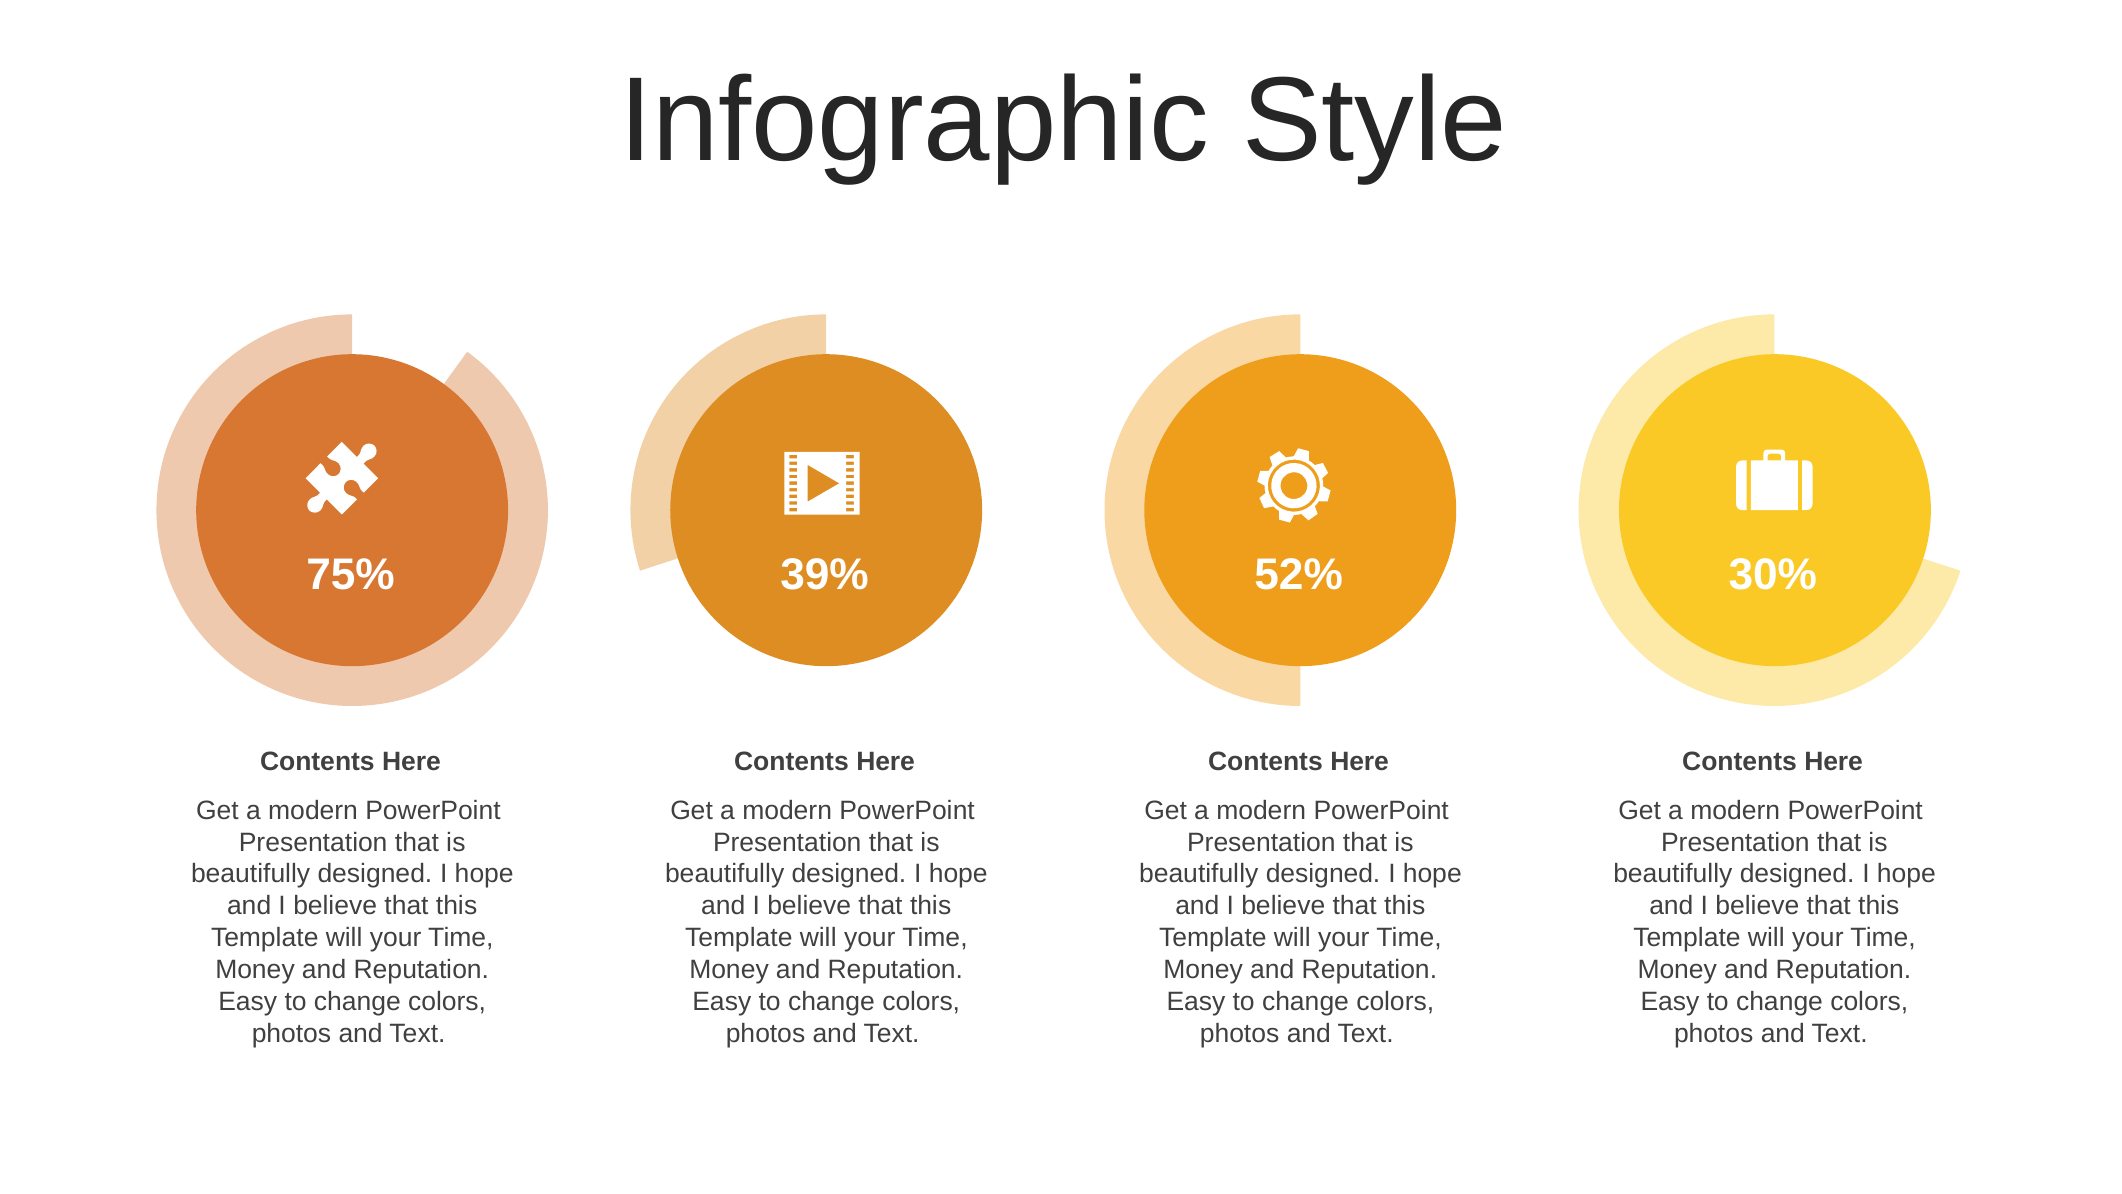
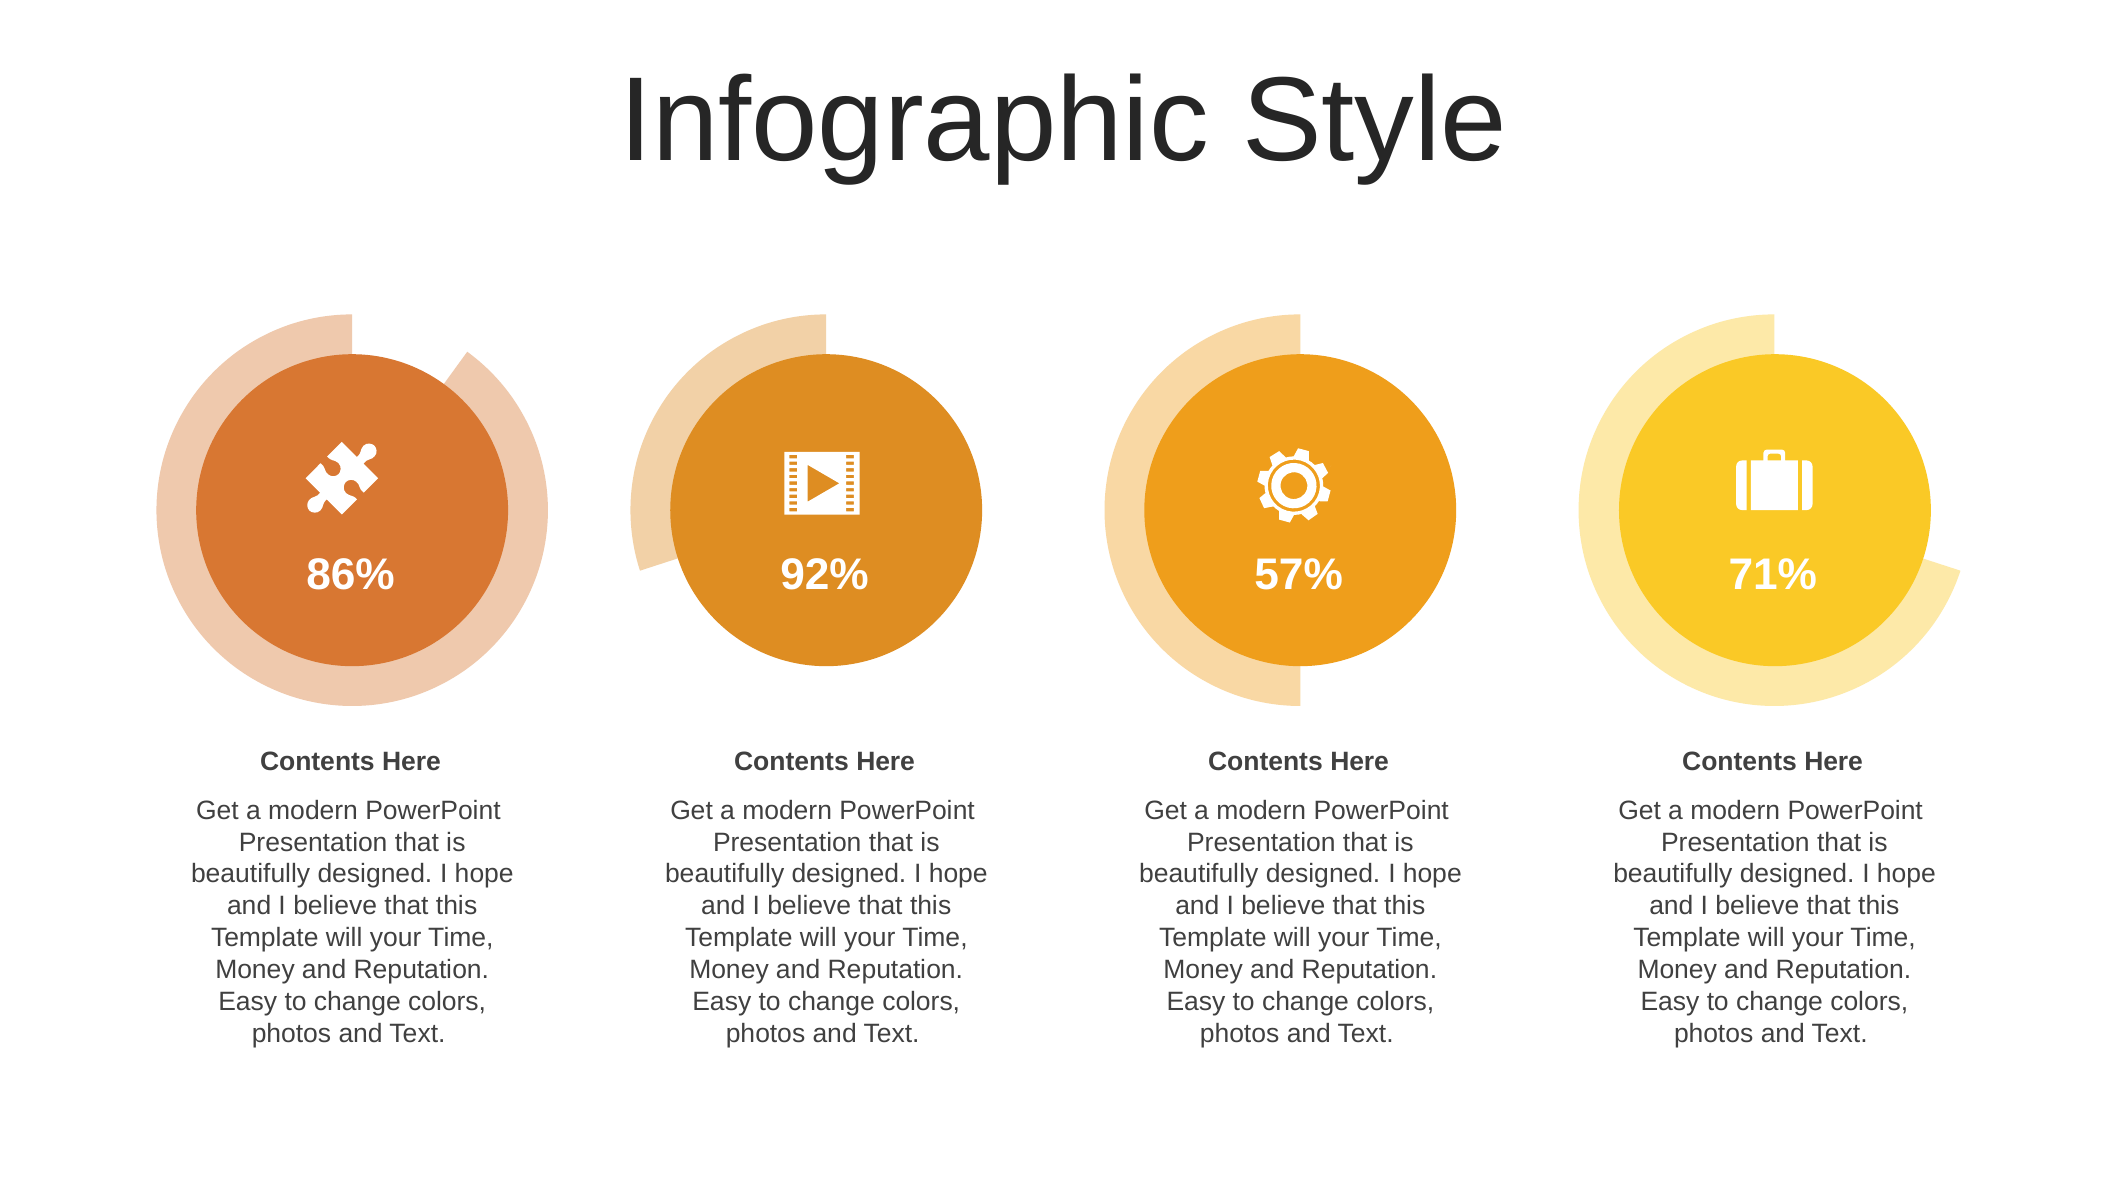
75%: 75% -> 86% (351, 575)
39%: 39% -> 92% (825, 575)
52%: 52% -> 57% (1299, 575)
30%: 30% -> 71% (1773, 575)
